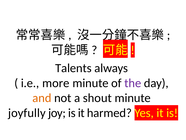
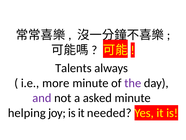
and colour: orange -> purple (42, 98)
shout: shout -> asked (97, 98)
joyfully: joyfully -> helping (27, 113)
harmed: harmed -> needed (109, 113)
